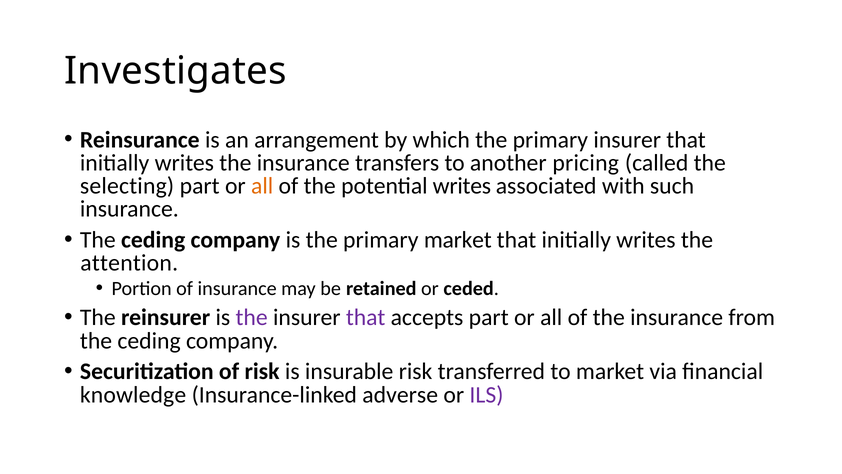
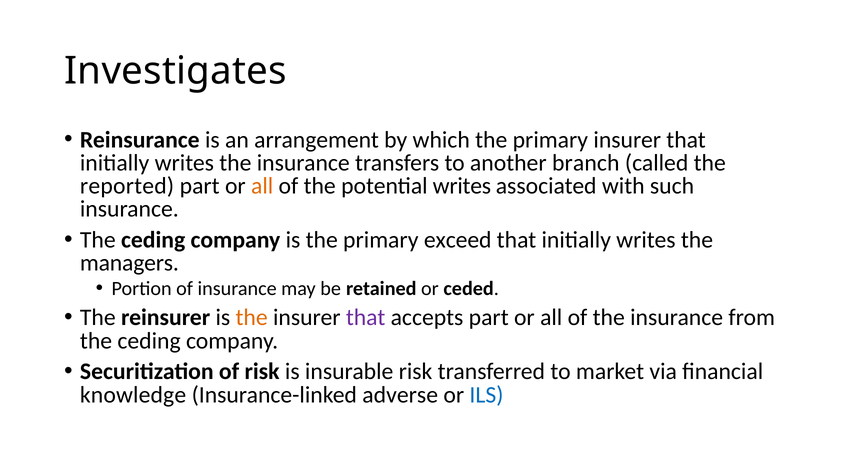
pricing: pricing -> branch (586, 163)
selecting: selecting -> reported (127, 186)
primary market: market -> exceed (458, 240)
attention: attention -> managers (129, 263)
the colour: purple -> orange (252, 317)
ILS colour: purple -> blue (486, 394)
